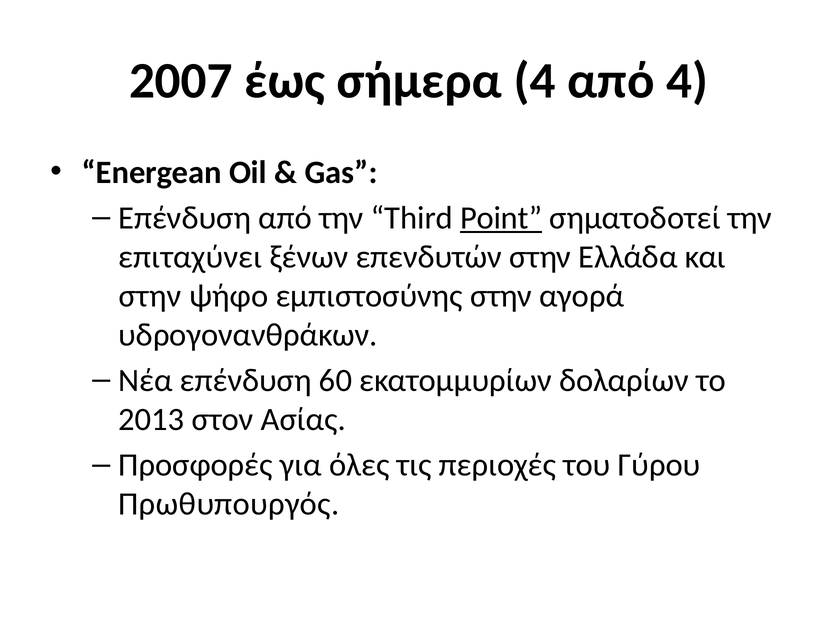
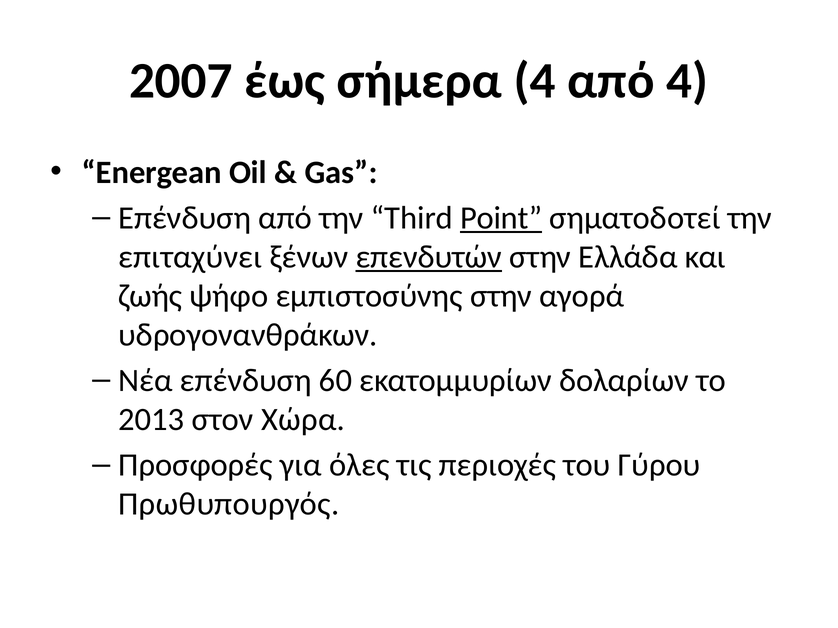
επενδυτών underline: none -> present (429, 257)
στην: στην -> ζωής (150, 296)
Ασίας: Ασίας -> Χώρα (303, 420)
